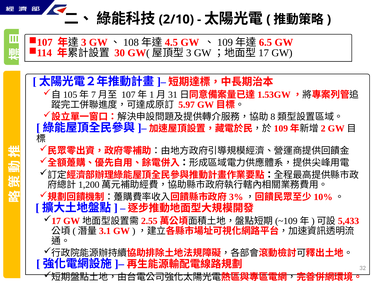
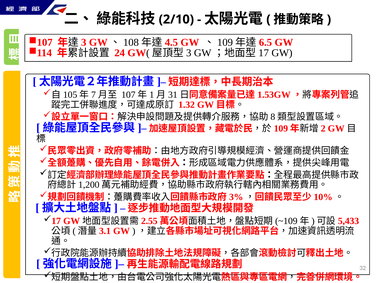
30: 30 -> 24 (120, 53)
5.97: 5.97 -> 1.32 (187, 105)
